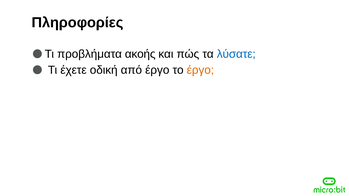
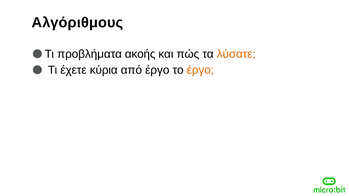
Πληροφορίες: Πληροφορίες -> Αλγόριθμους (77, 23)
λύσατε colour: blue -> orange (236, 54)
οδική: οδική -> κύρια (104, 70)
